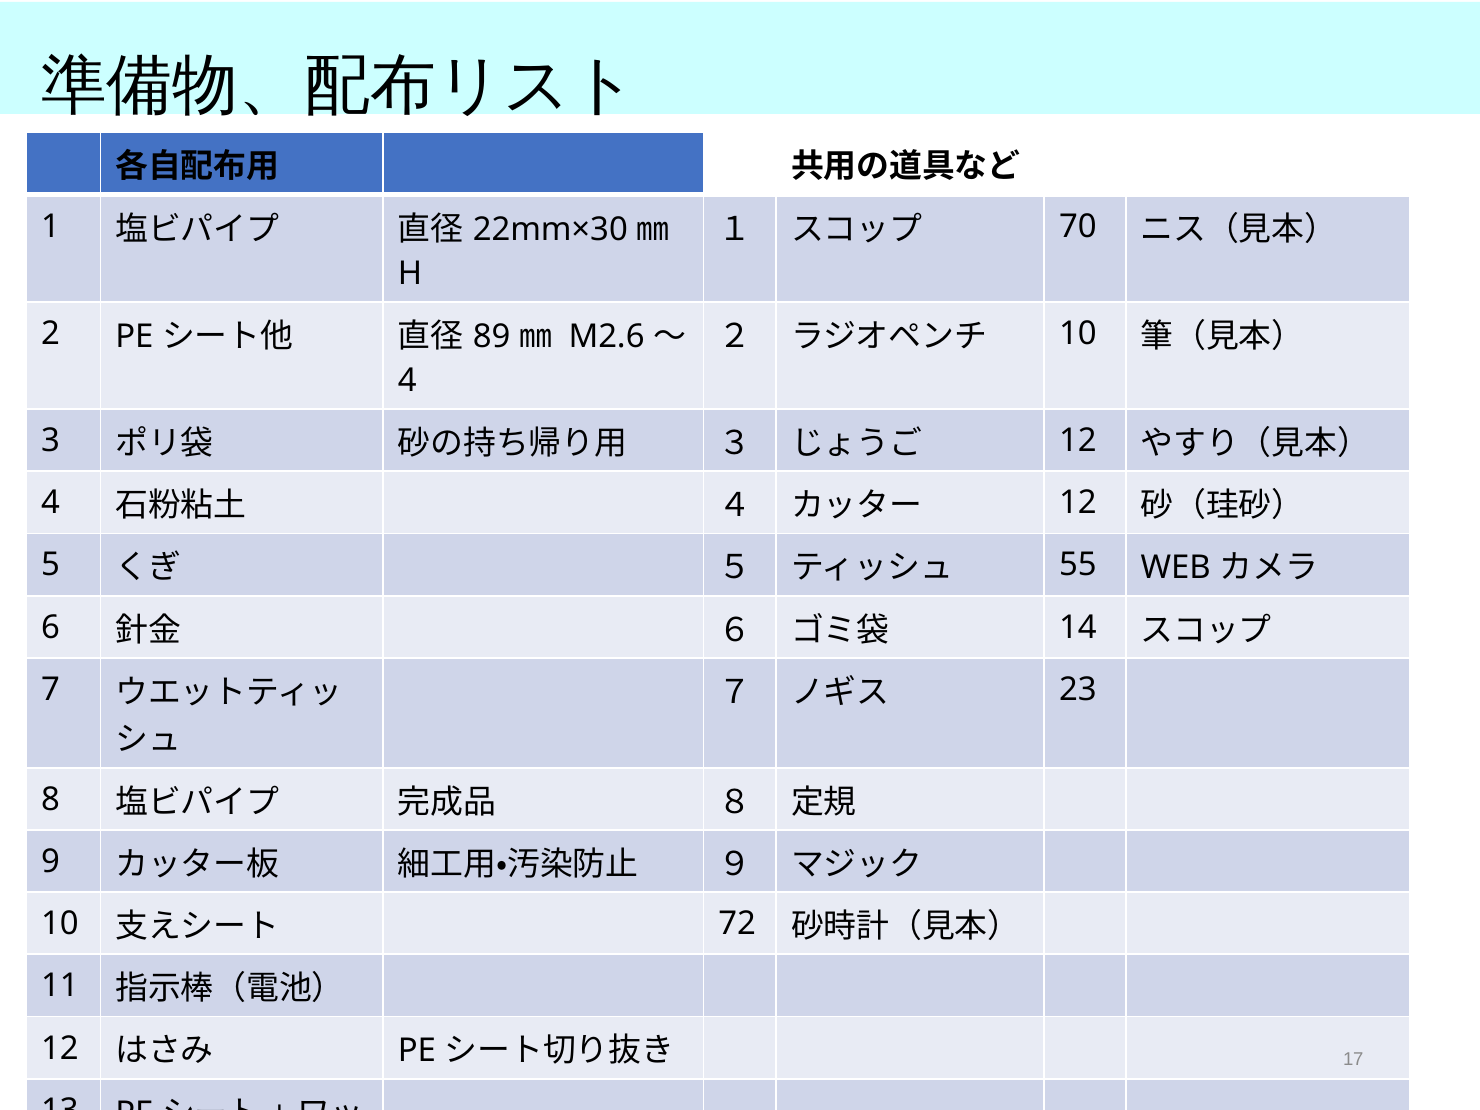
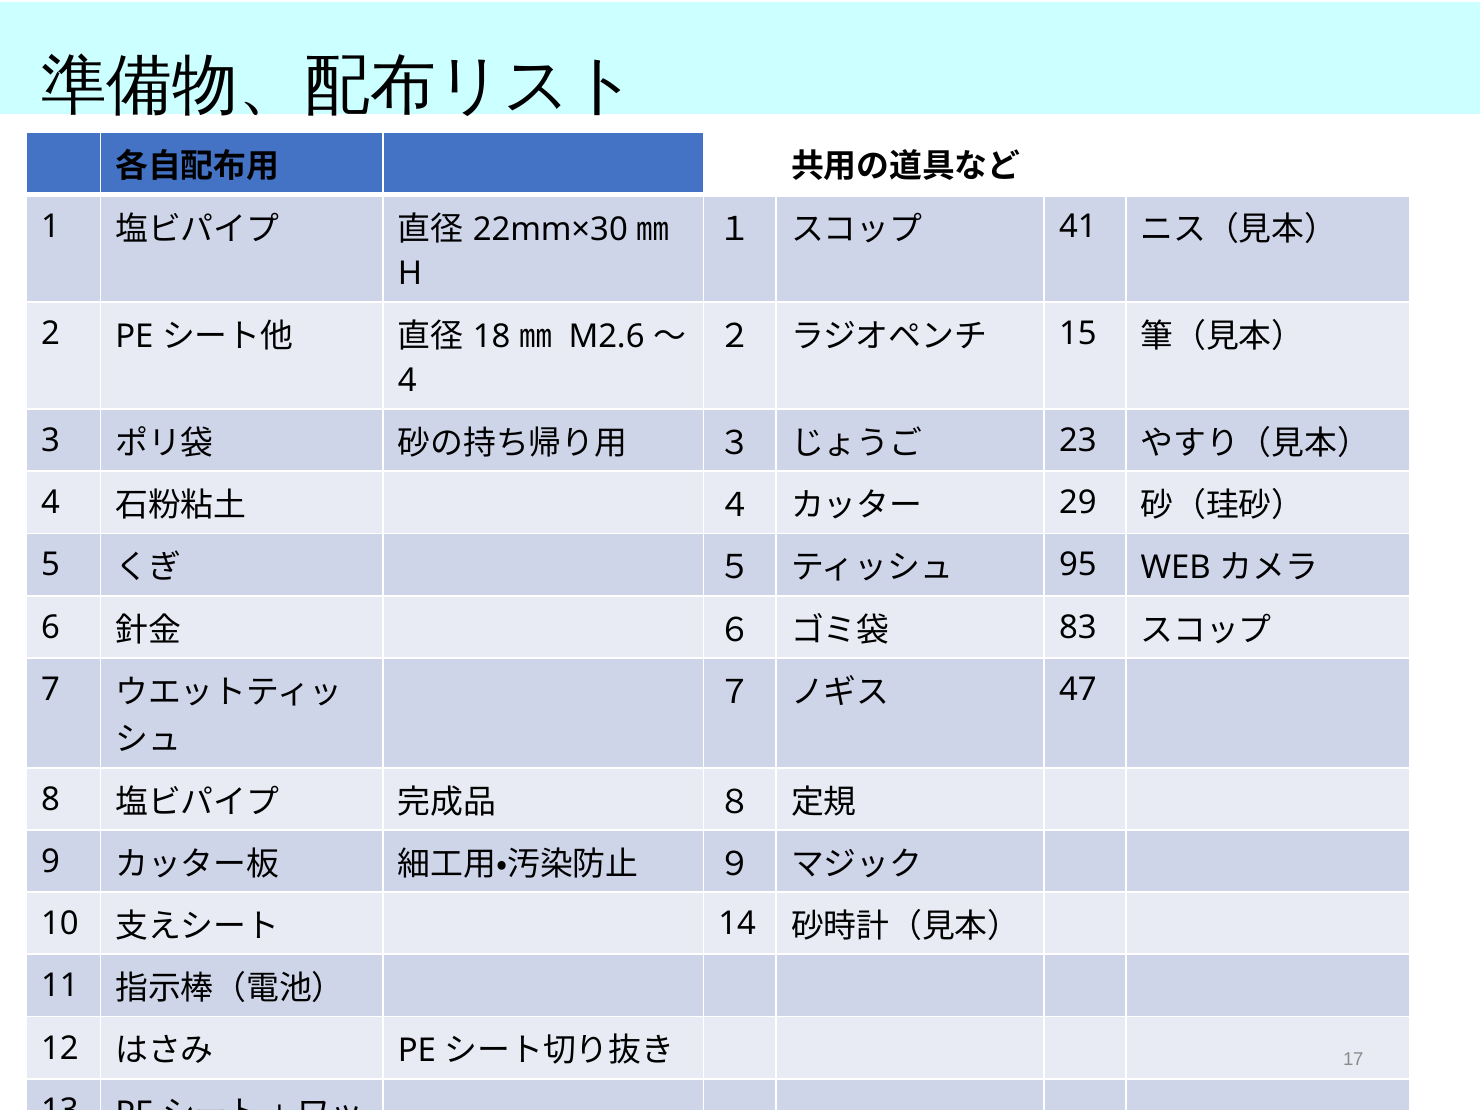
70: 70 -> 41 (1078, 226)
10: 10 -> 15 (1078, 333)
89: 89 -> 18 (492, 336)
12: 12 -> 23 (1078, 440)
12: 12 -> 29 (1078, 503)
55: 55 -> 95 (1078, 565)
14: 14 -> 83 (1078, 627)
23: 23 -> 47 (1078, 690)
72: 72 -> 14 (737, 924)
